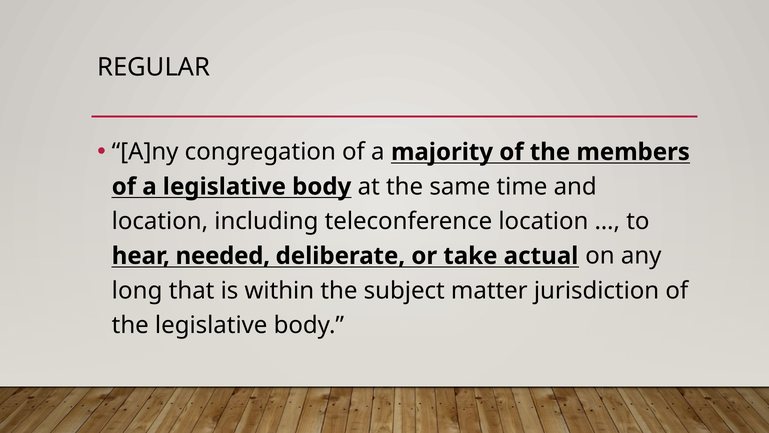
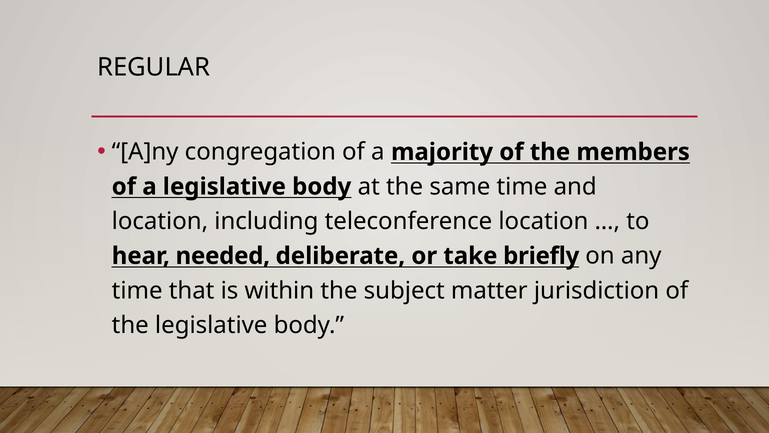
actual: actual -> briefly (541, 256)
long: long -> time (137, 290)
